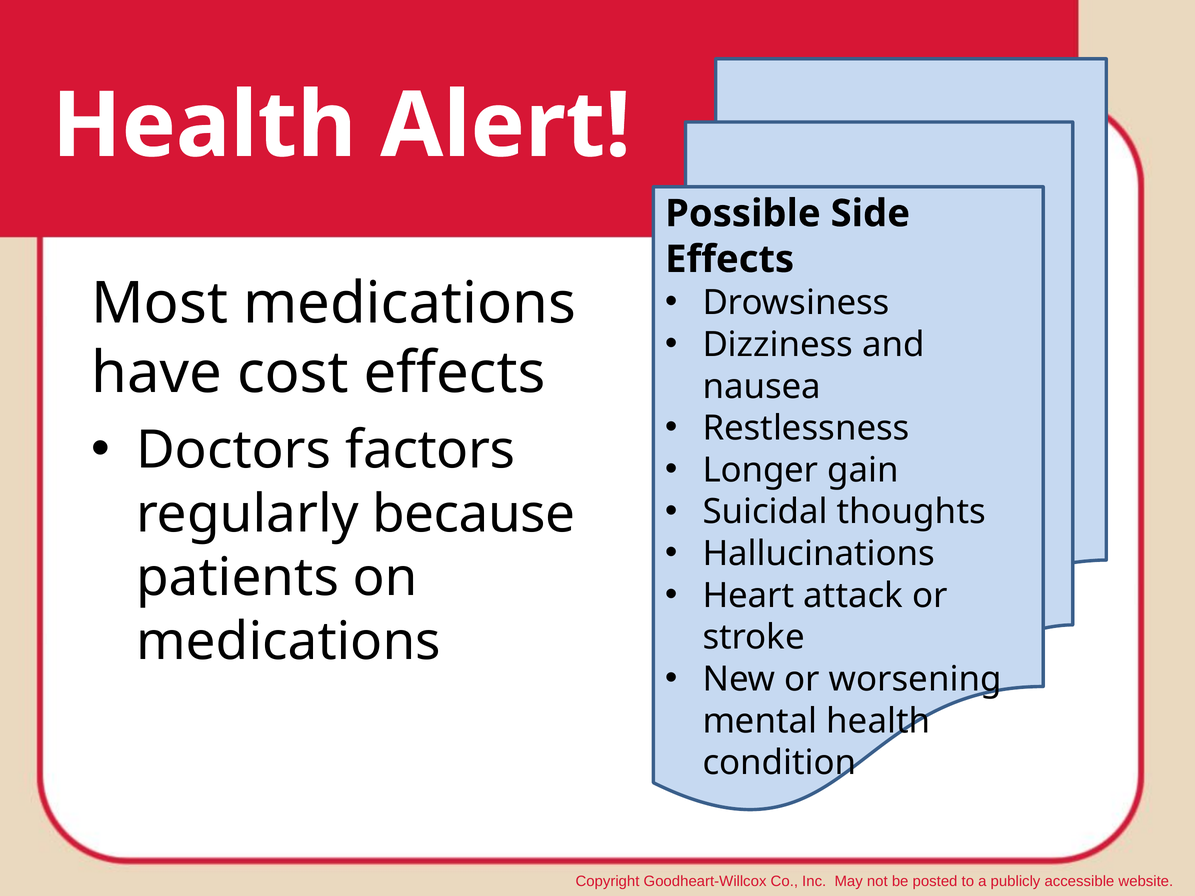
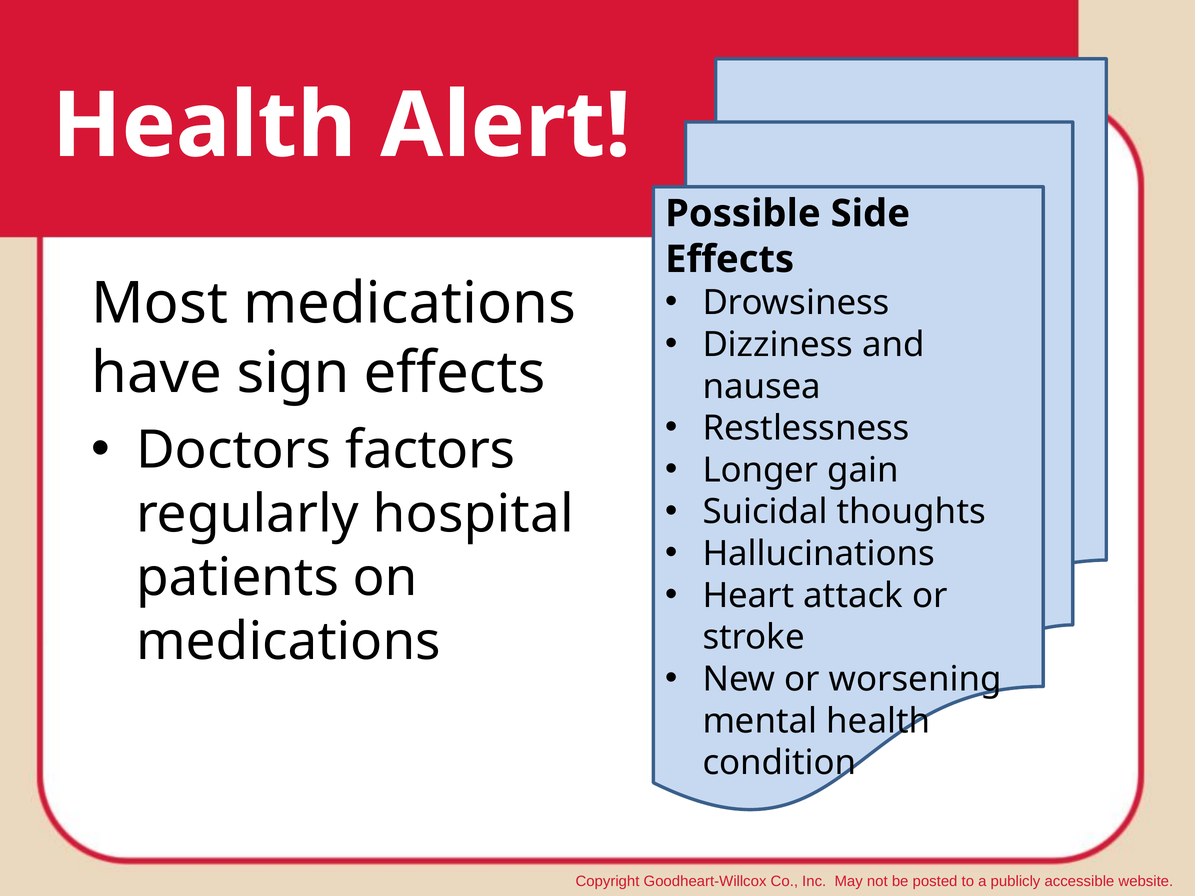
cost: cost -> sign (293, 373)
because: because -> hospital (473, 514)
